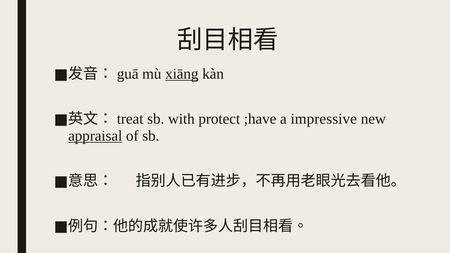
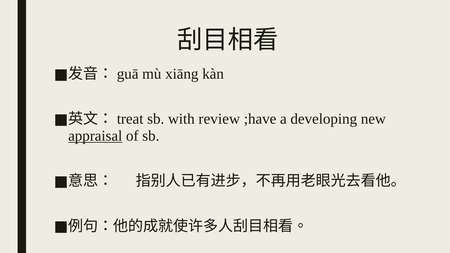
xiāng underline: present -> none (182, 74)
protect: protect -> review (219, 119)
impressive: impressive -> developing (324, 119)
